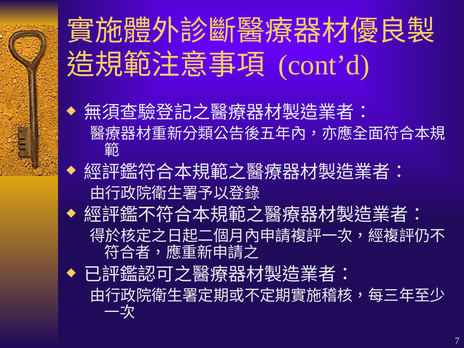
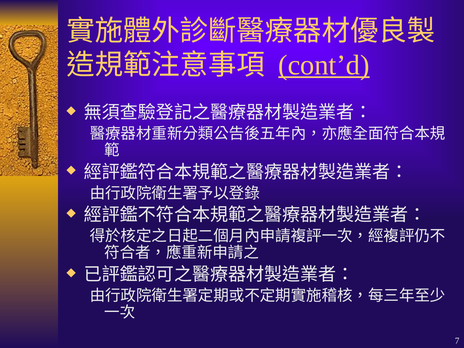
cont’d underline: none -> present (324, 65)
